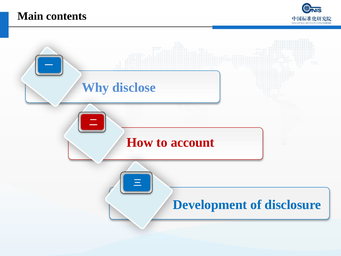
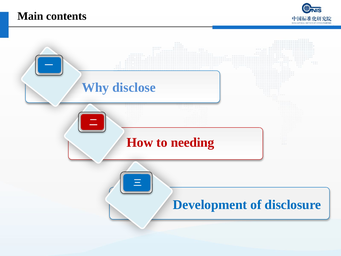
account: account -> needing (192, 142)
